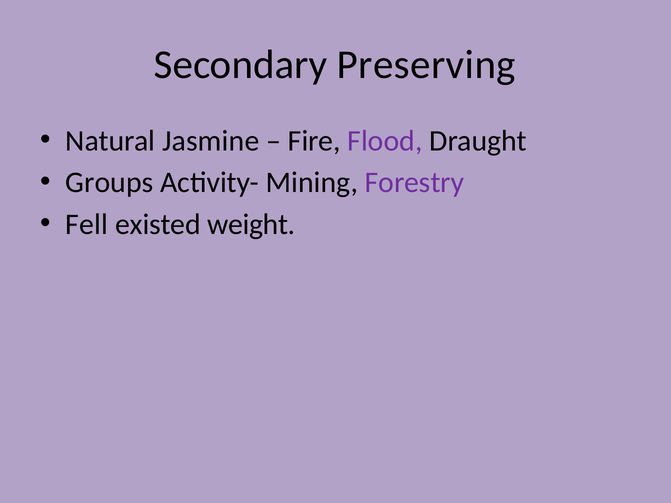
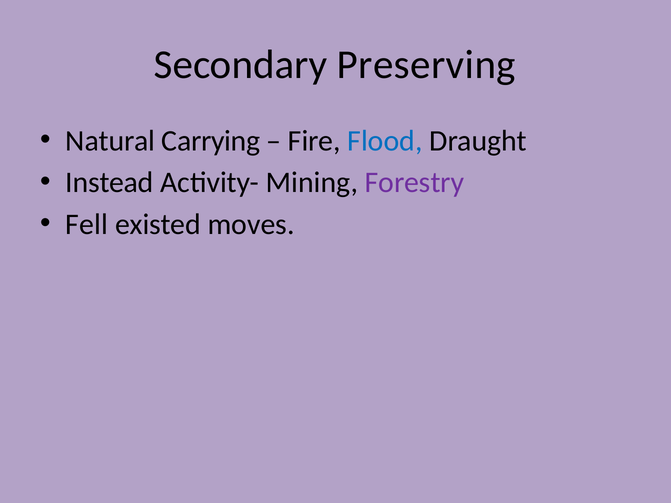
Jasmine: Jasmine -> Carrying (211, 141)
Flood colour: purple -> blue (385, 141)
Groups: Groups -> Instead (110, 183)
weight: weight -> moves (251, 224)
